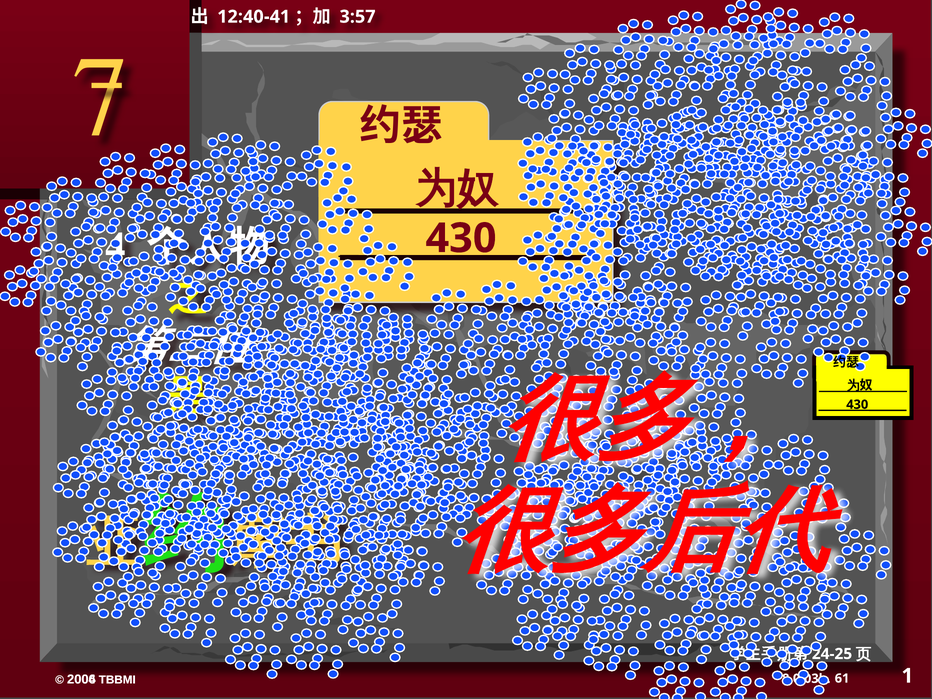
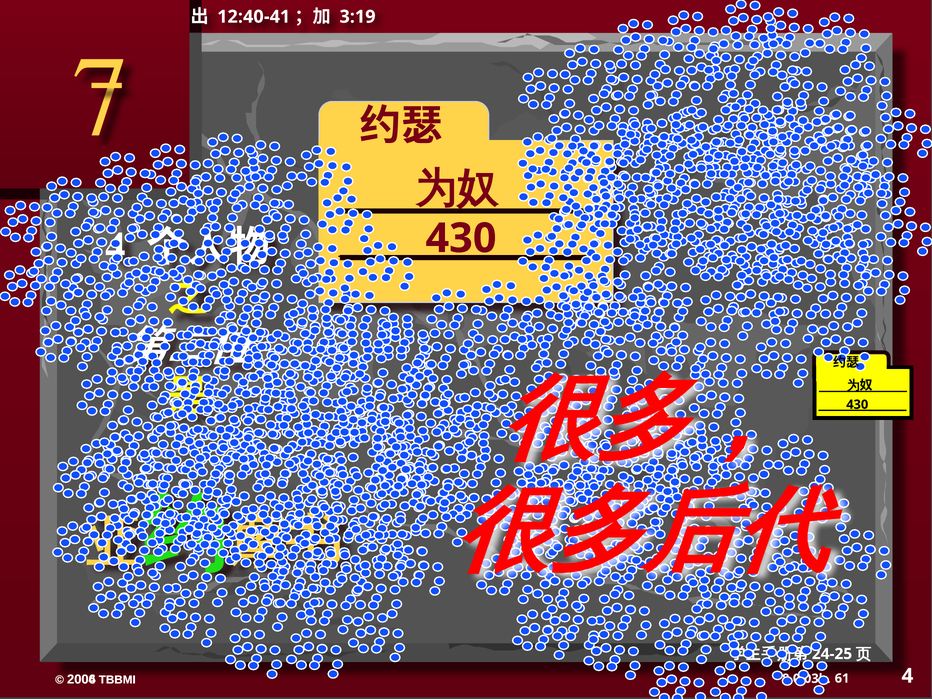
3:57: 3:57 -> 3:19 (358, 17)
1: 1 -> 4 (907, 676)
